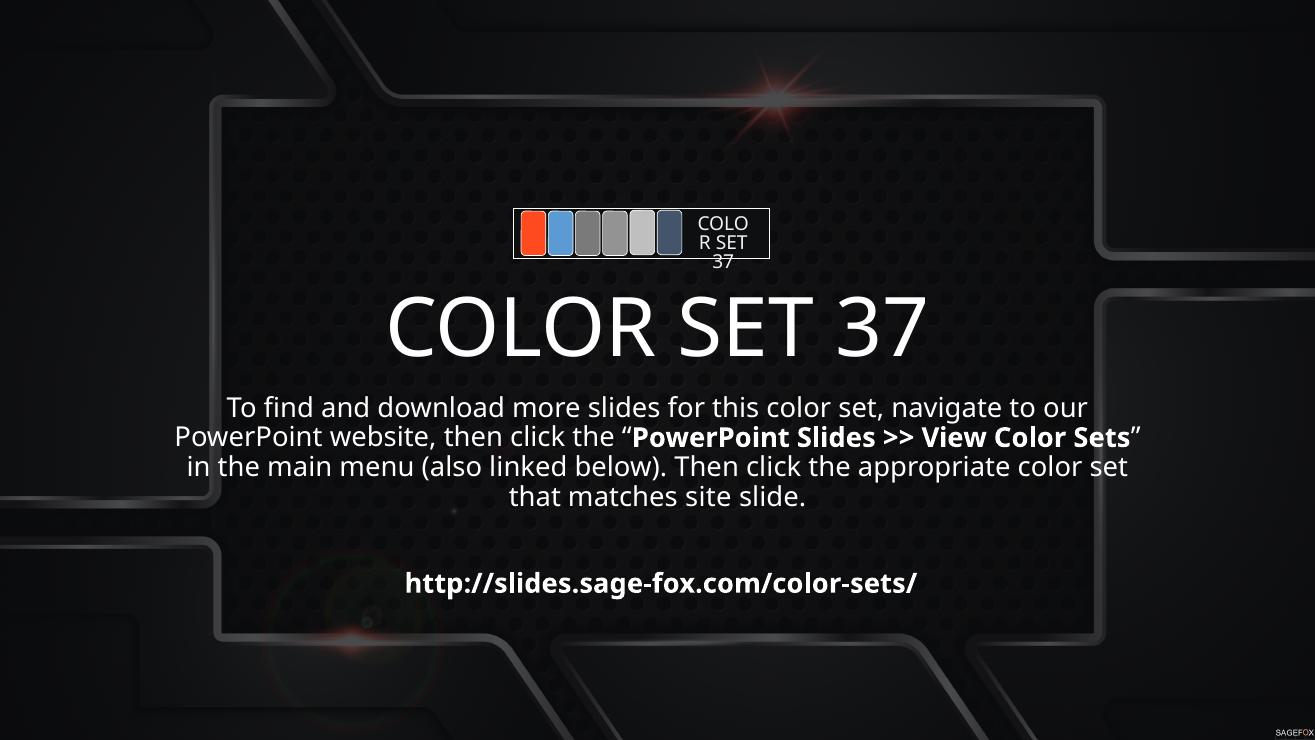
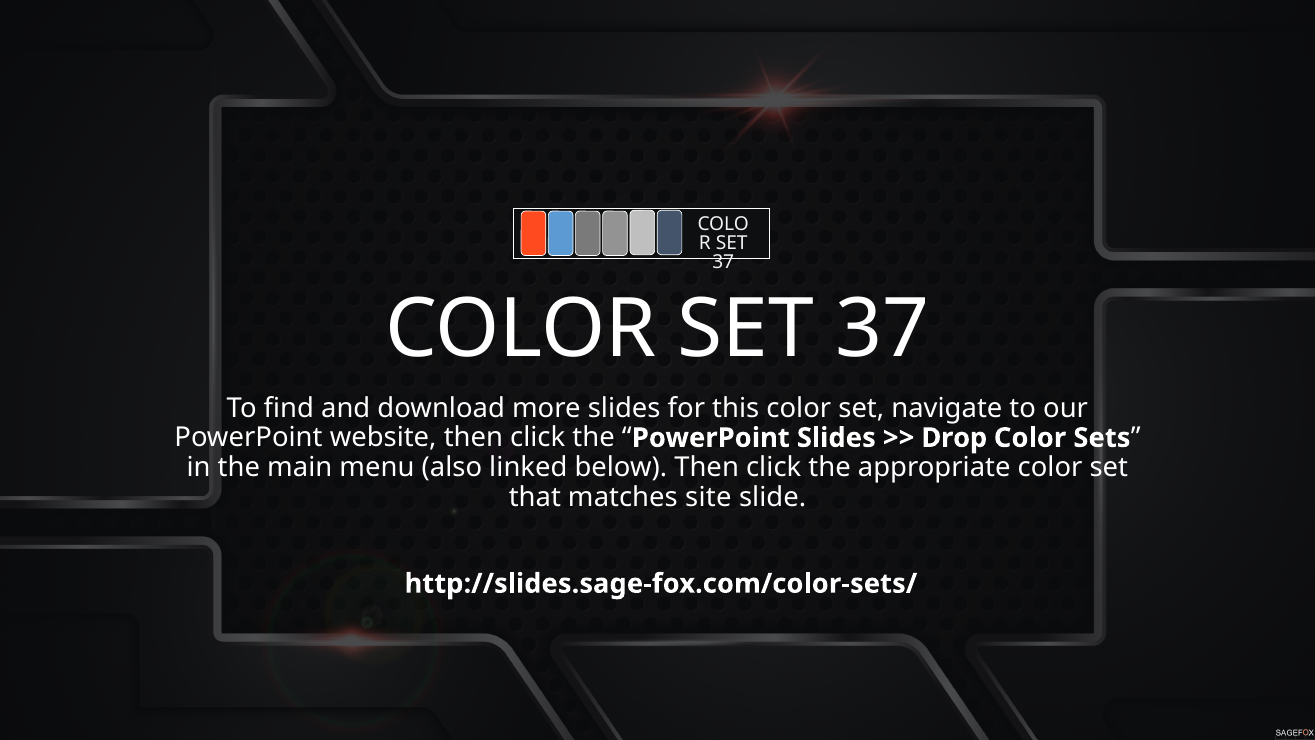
View: View -> Drop (954, 438)
